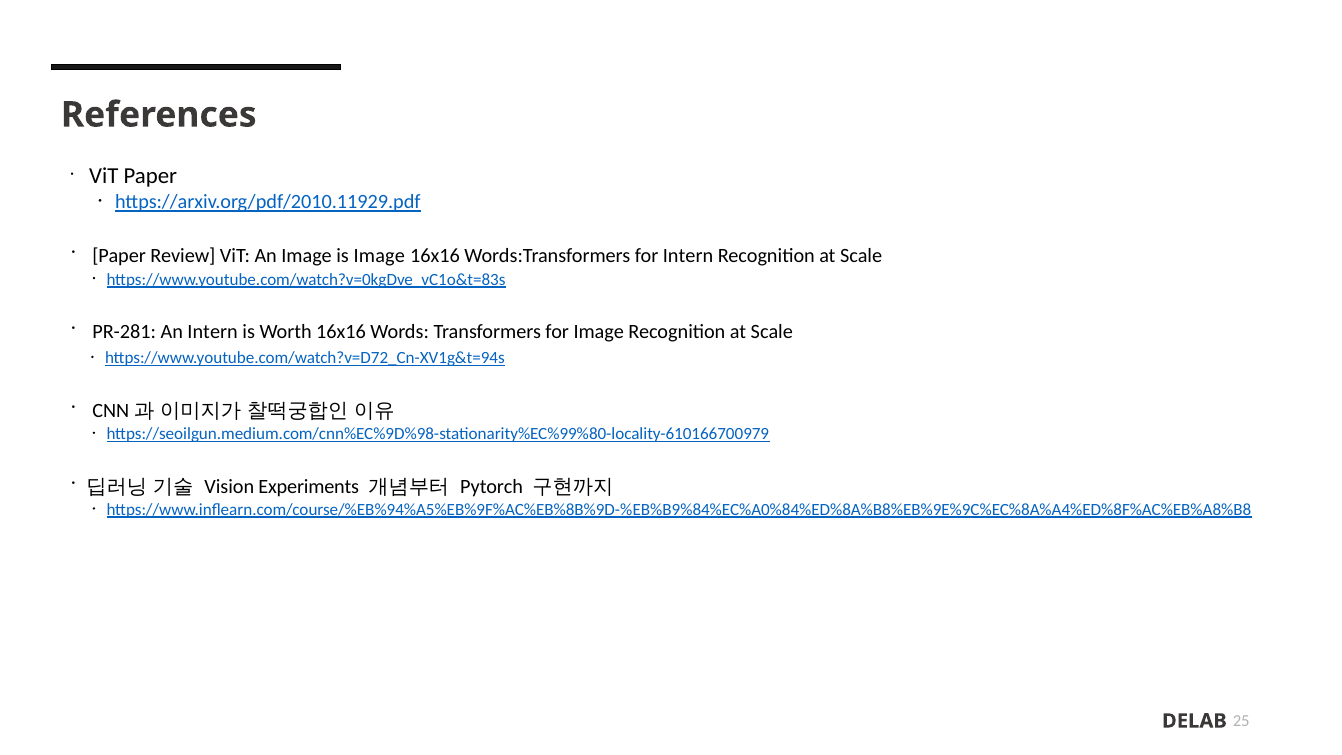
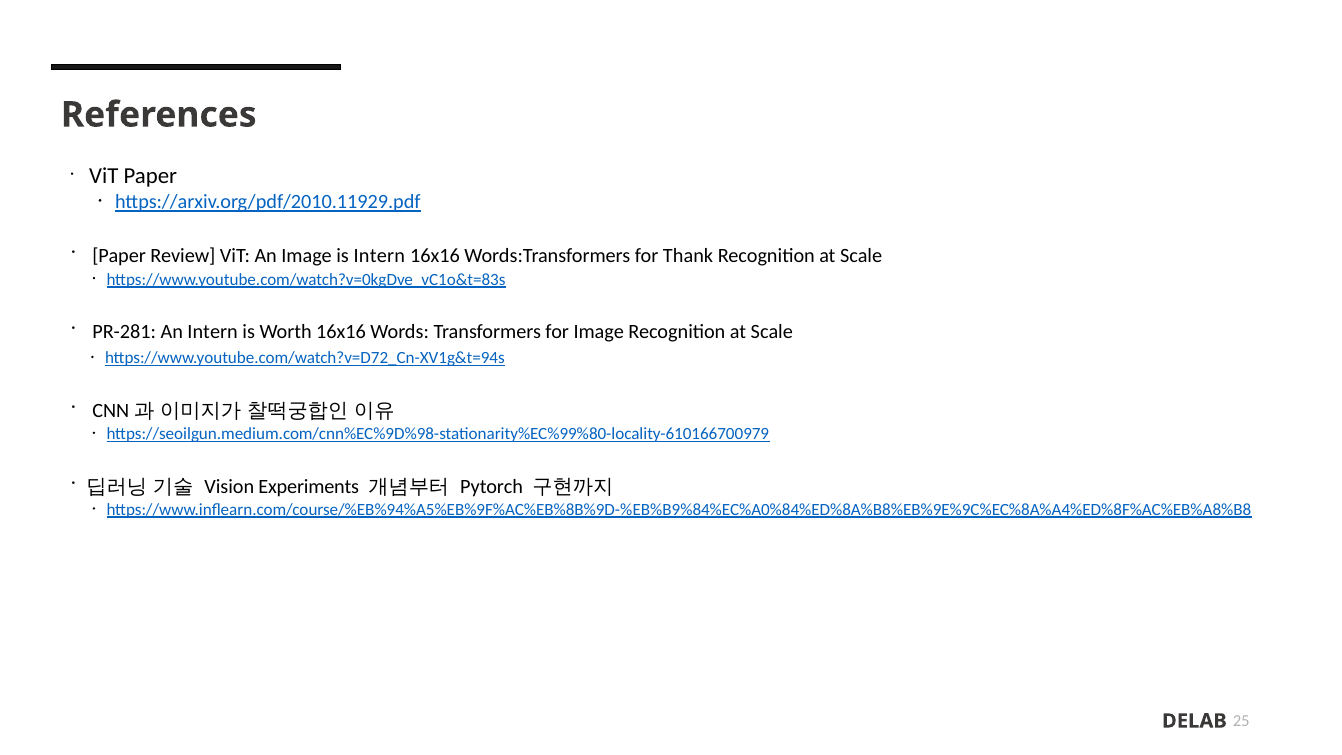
is Image: Image -> Intern (379, 256)
for Intern: Intern -> Thank (688, 256)
